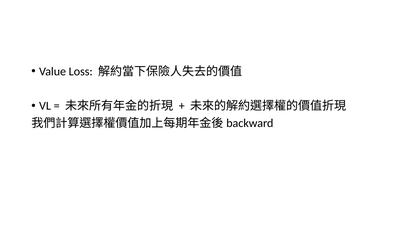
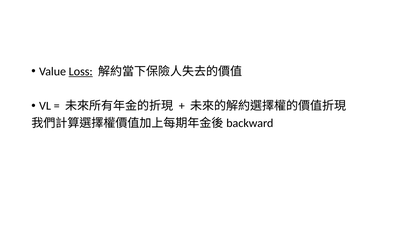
Loss underline: none -> present (81, 71)
